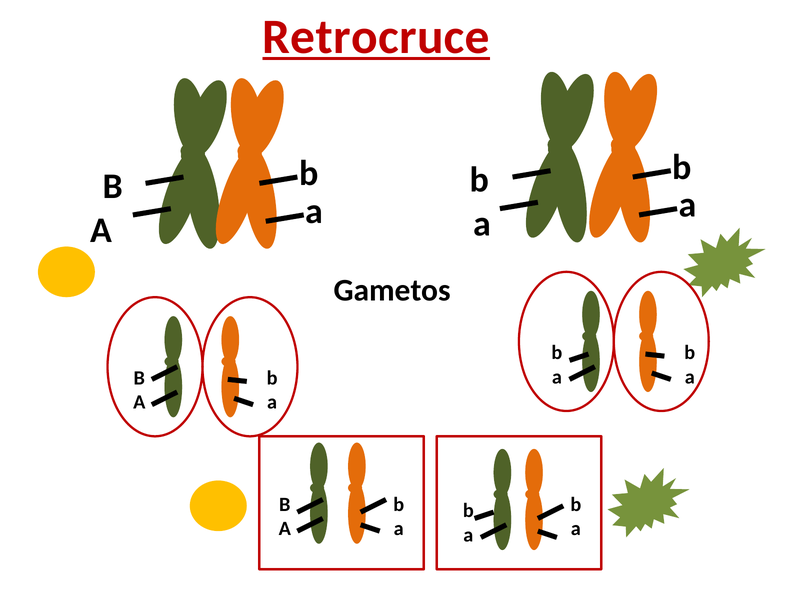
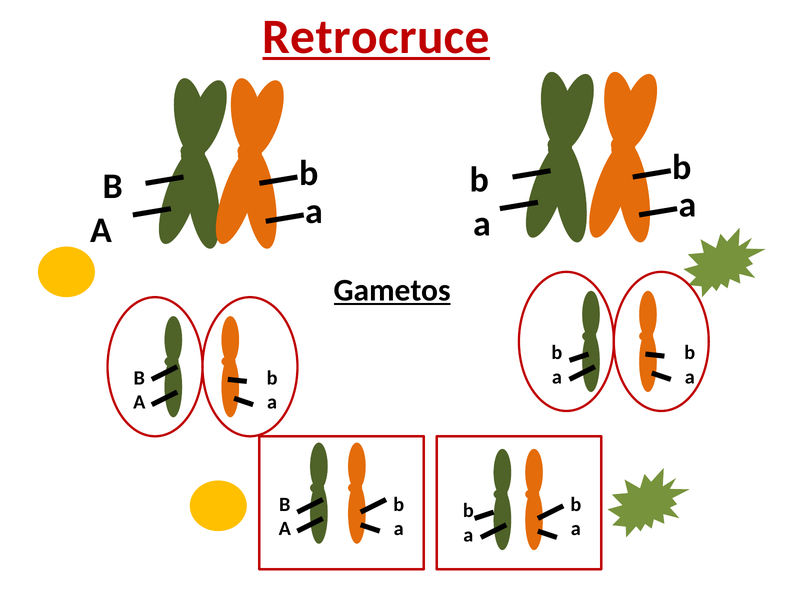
Gametos underline: none -> present (392, 291)
